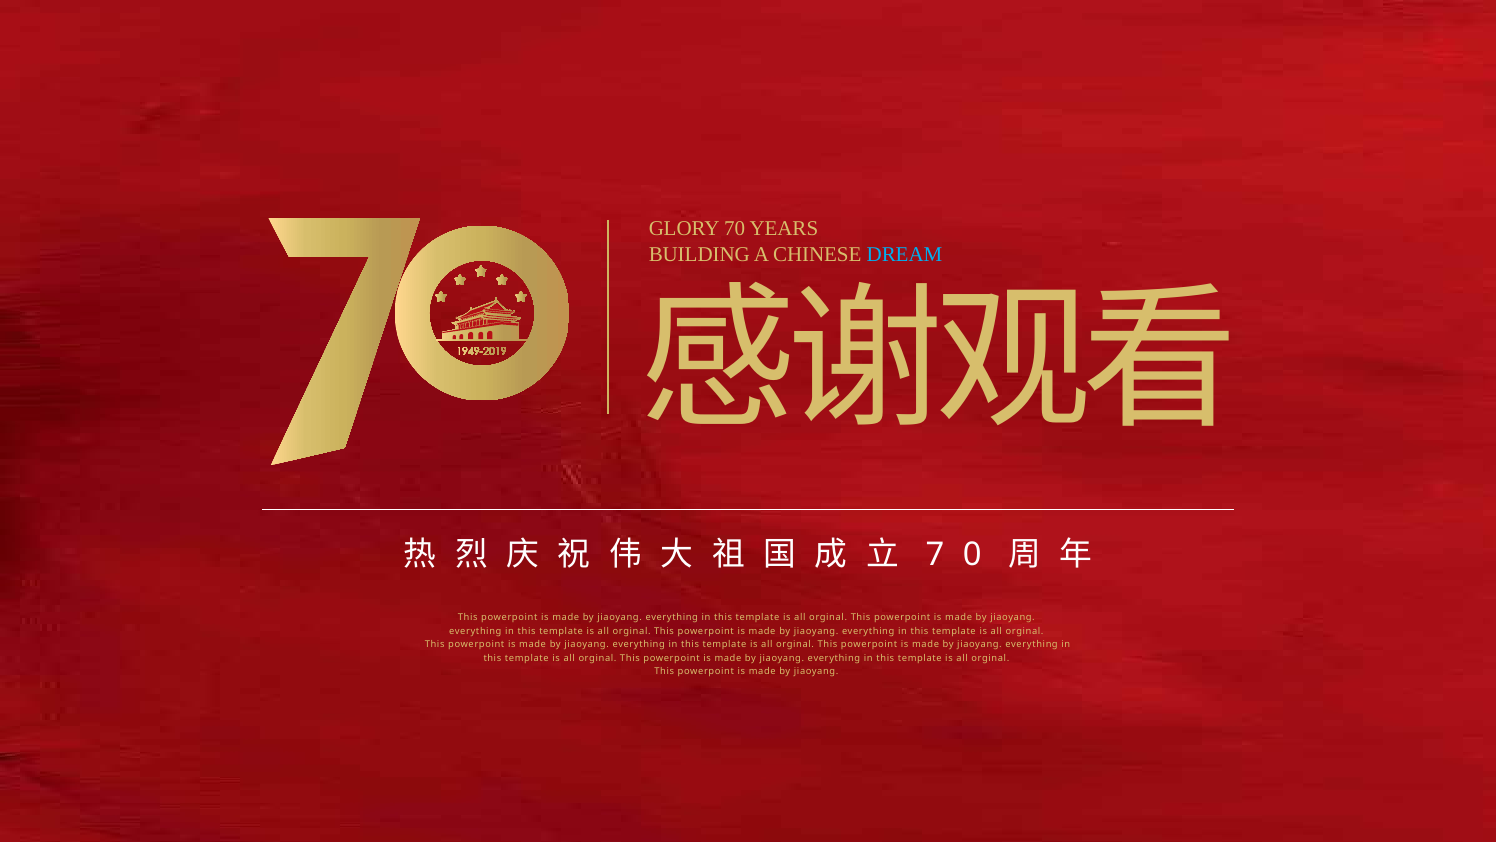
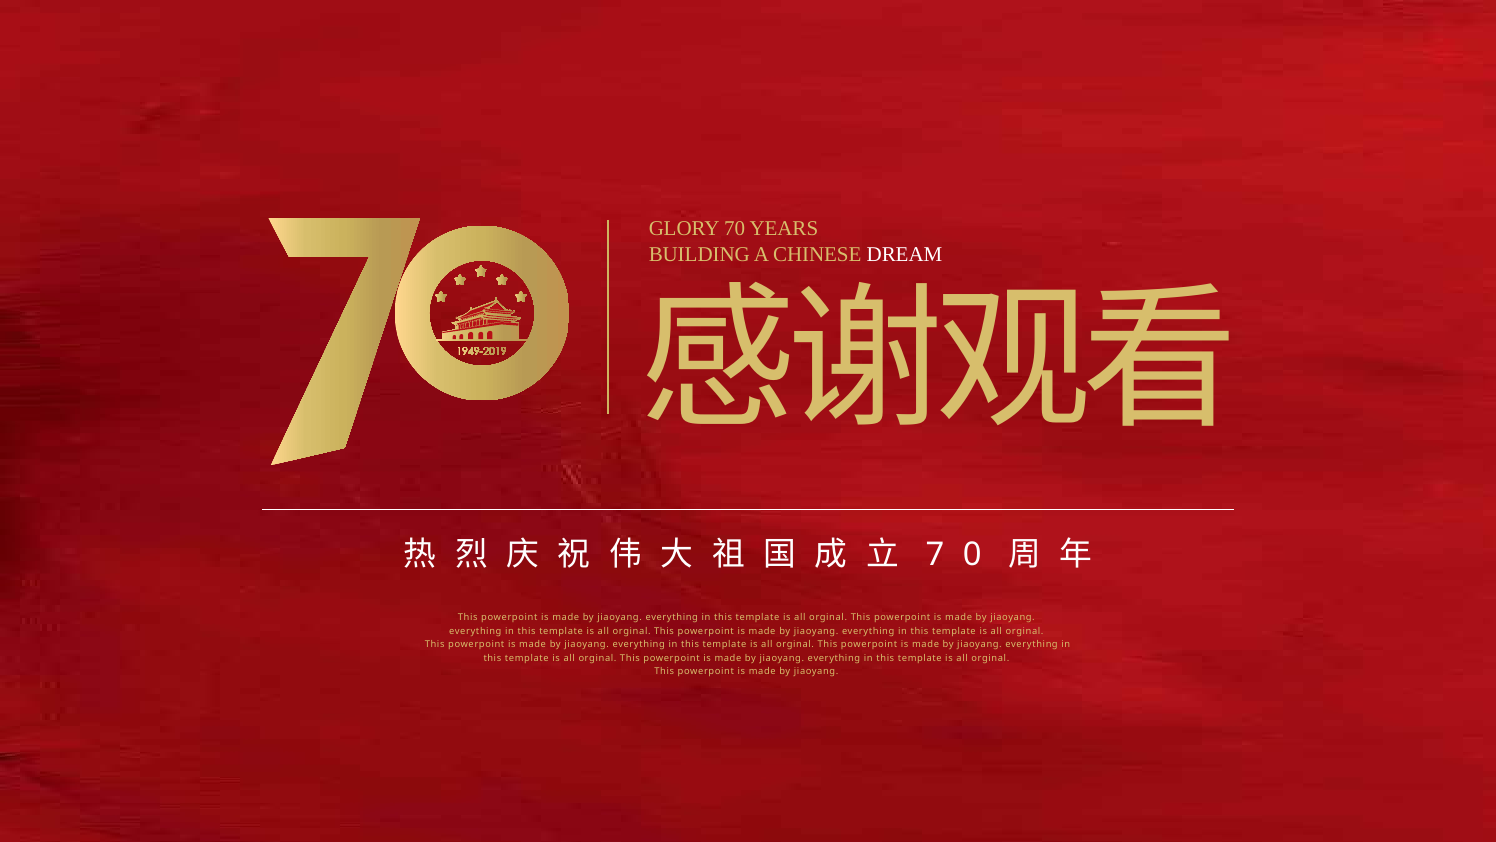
DREAM colour: light blue -> white (905, 254)
